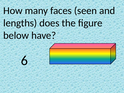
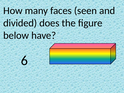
lengths: lengths -> divided (20, 23)
